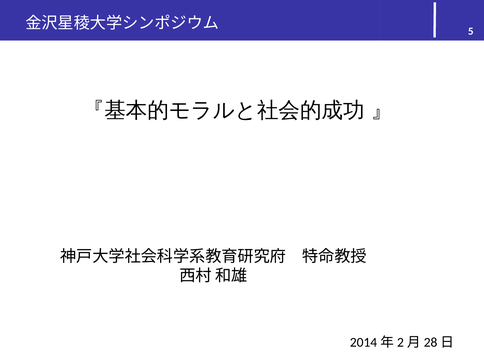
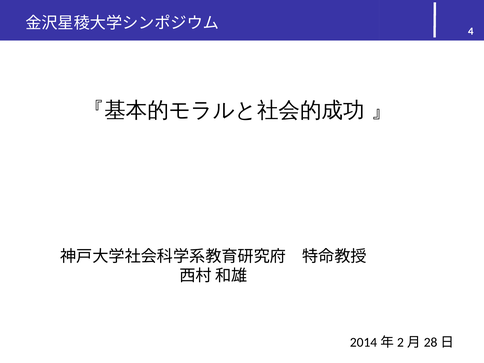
5: 5 -> 4 (471, 31)
